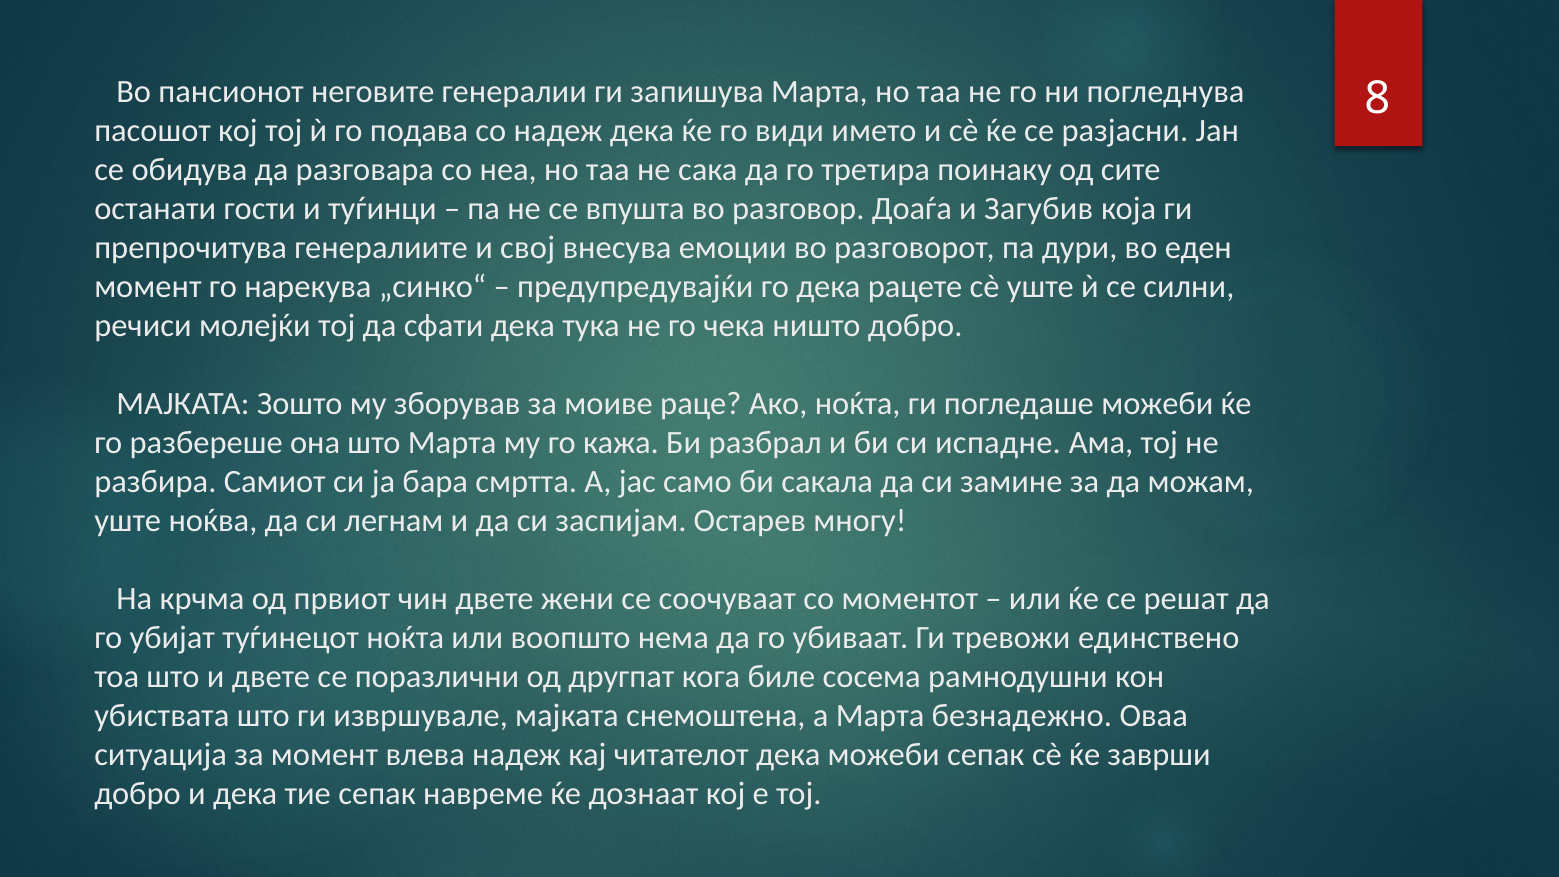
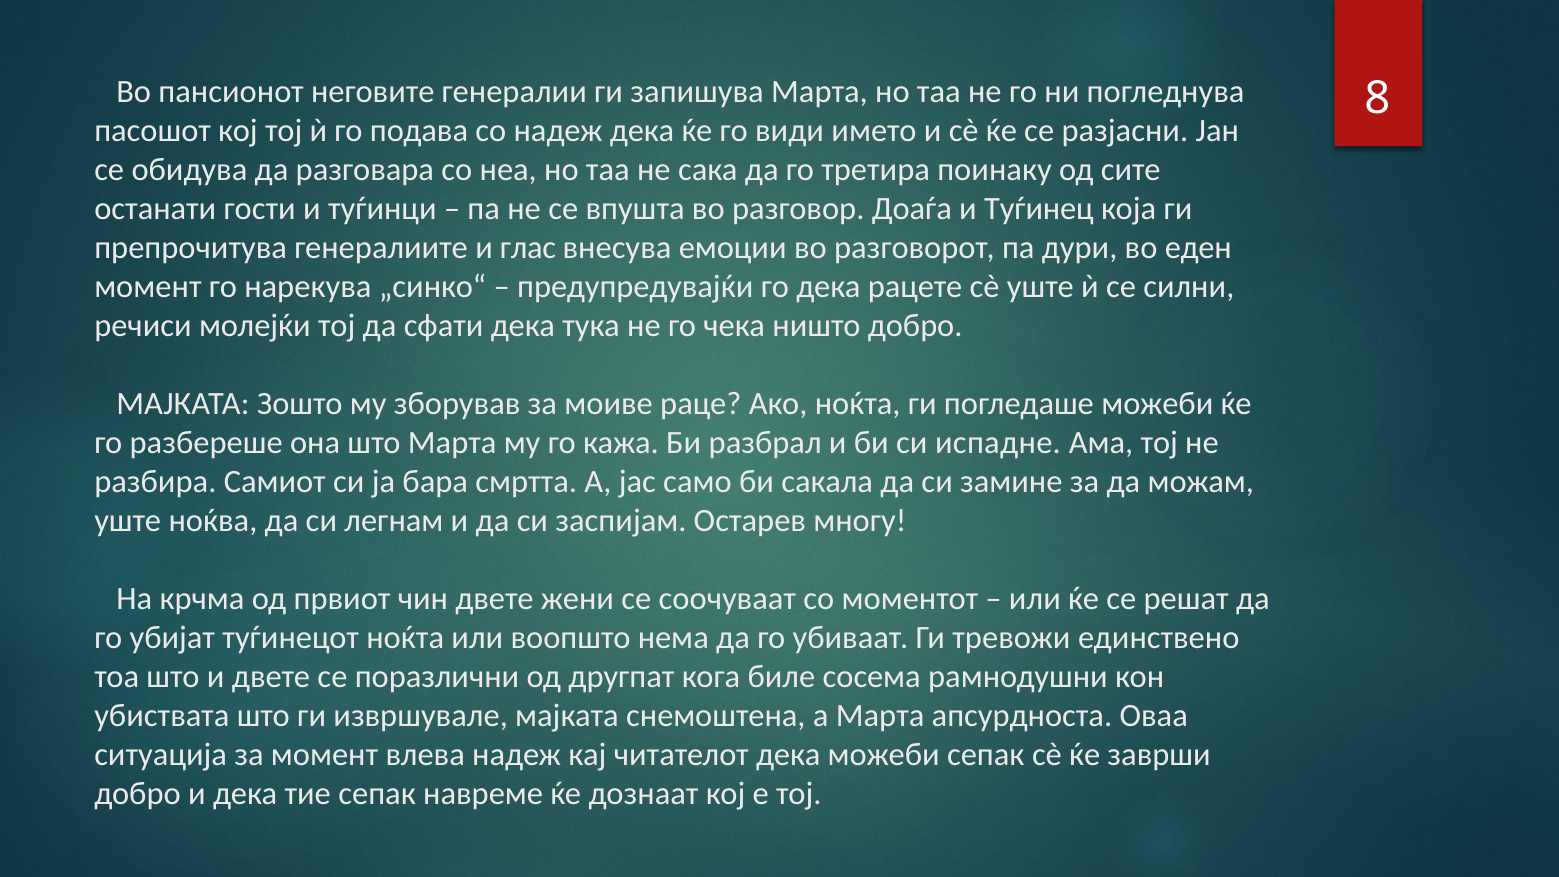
Загубив: Загубив -> Туѓинец (1039, 209)
свој: свој -> глас (528, 248)
безнадежно: безнадежно -> апсурдноста (1022, 716)
